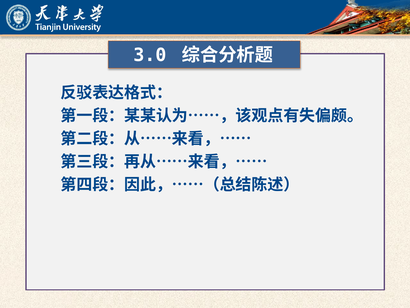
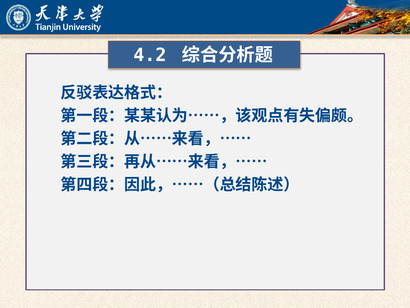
3.0: 3.0 -> 4.2 (150, 55)
